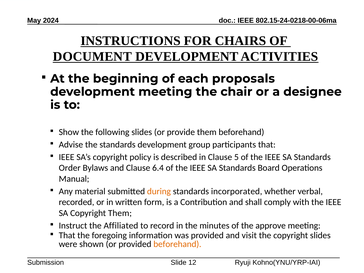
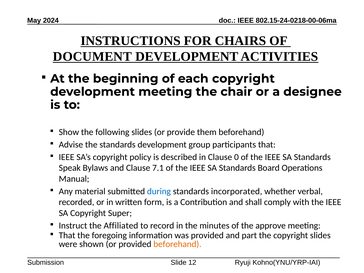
each proposals: proposals -> copyright (243, 79)
5: 5 -> 0 (236, 157)
Order: Order -> Speak (70, 168)
6.4: 6.4 -> 7.1 (158, 168)
during colour: orange -> blue (159, 191)
Copyright Them: Them -> Super (120, 213)
visit: visit -> part (249, 235)
